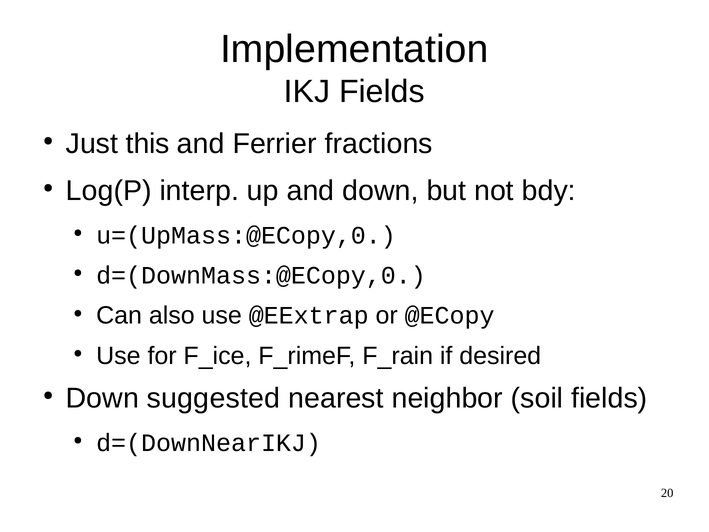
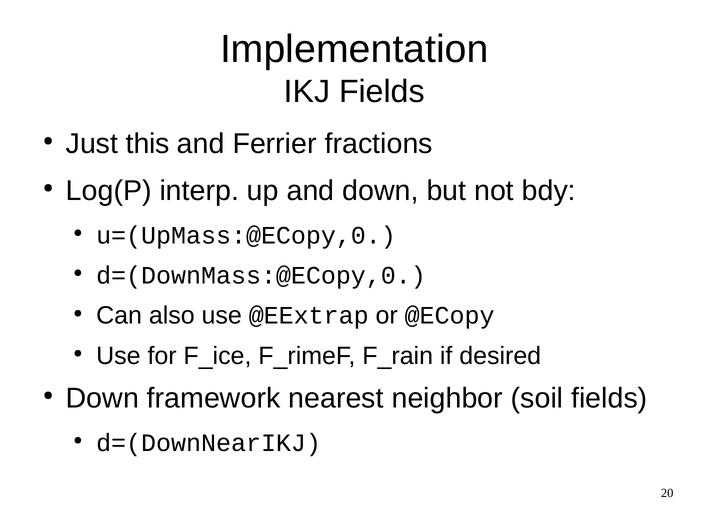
suggested: suggested -> framework (214, 398)
